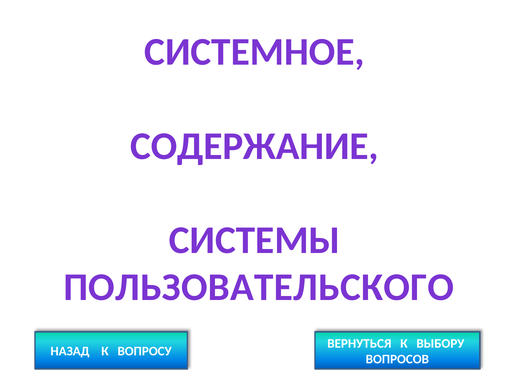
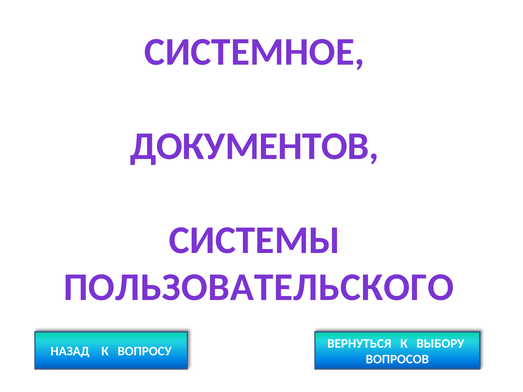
СОДЕРЖАНИЕ: СОДЕРЖАНИЕ -> ДОКУМЕНТОВ (255, 146)
